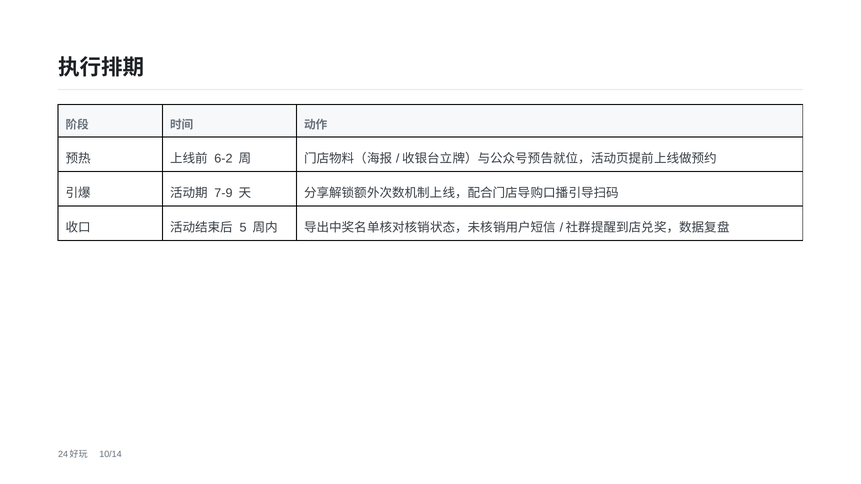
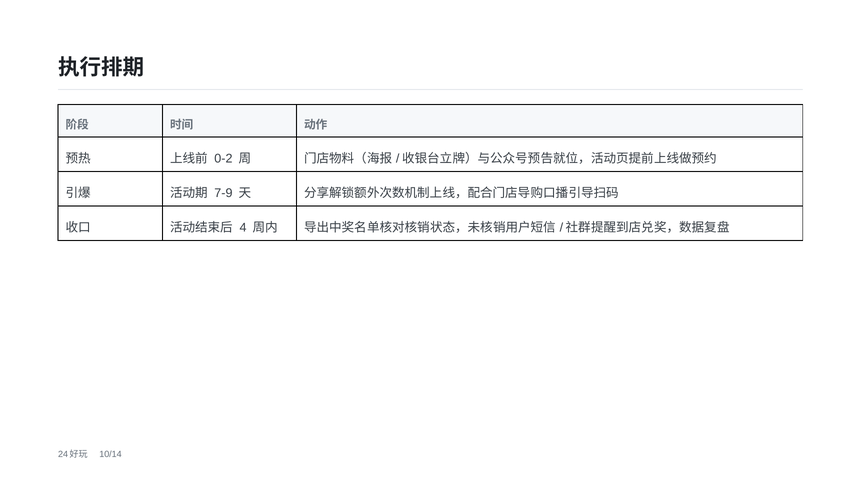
6-2: 6-2 -> 0-2 (223, 159)
5: 5 -> 4 (243, 228)
